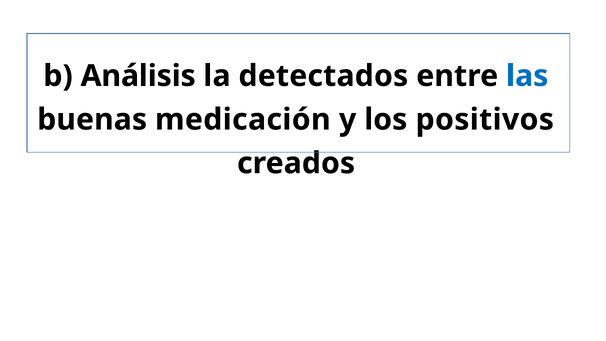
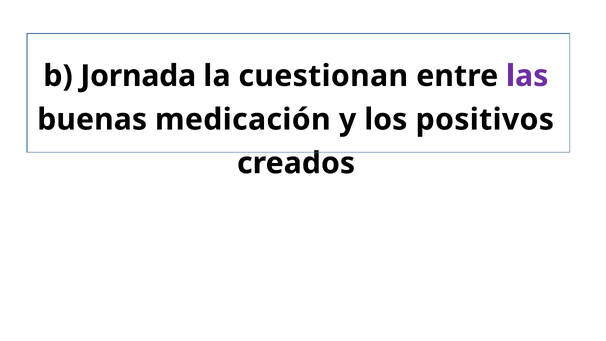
Análisis: Análisis -> Jornada (138, 76)
detectados: detectados -> cuestionan (323, 76)
las colour: blue -> purple (527, 76)
